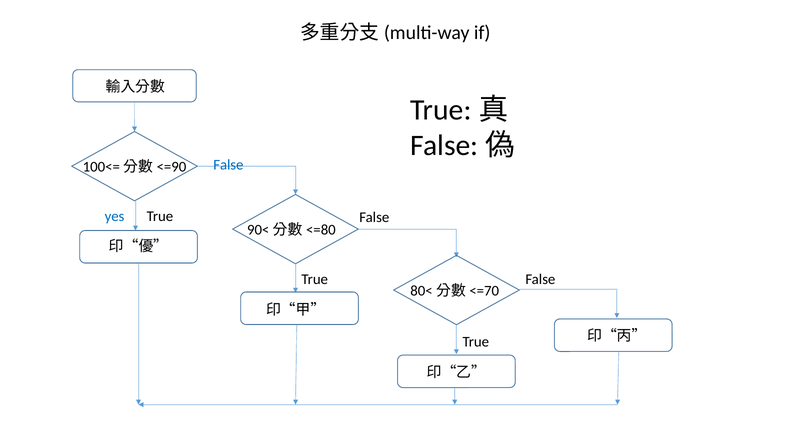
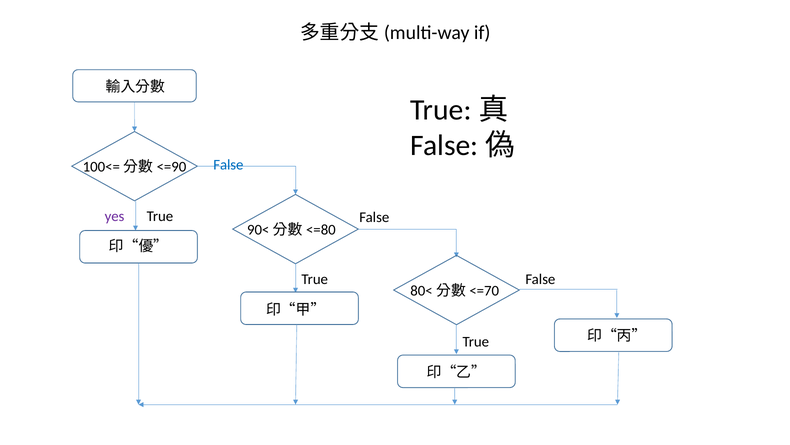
yes colour: blue -> purple (115, 216)
